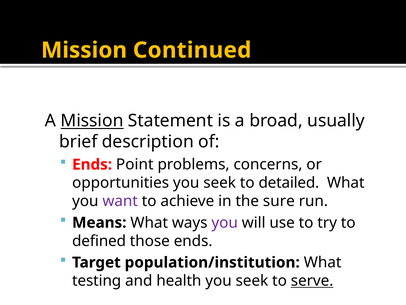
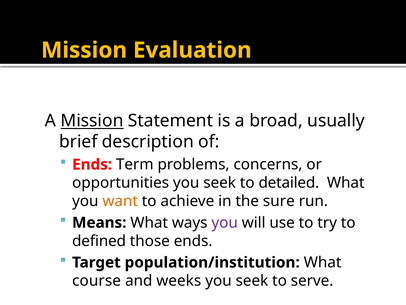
Continued: Continued -> Evaluation (192, 50)
Point: Point -> Term (135, 164)
want colour: purple -> orange (120, 201)
testing: testing -> course (97, 280)
health: health -> weeks (179, 280)
serve underline: present -> none (312, 280)
